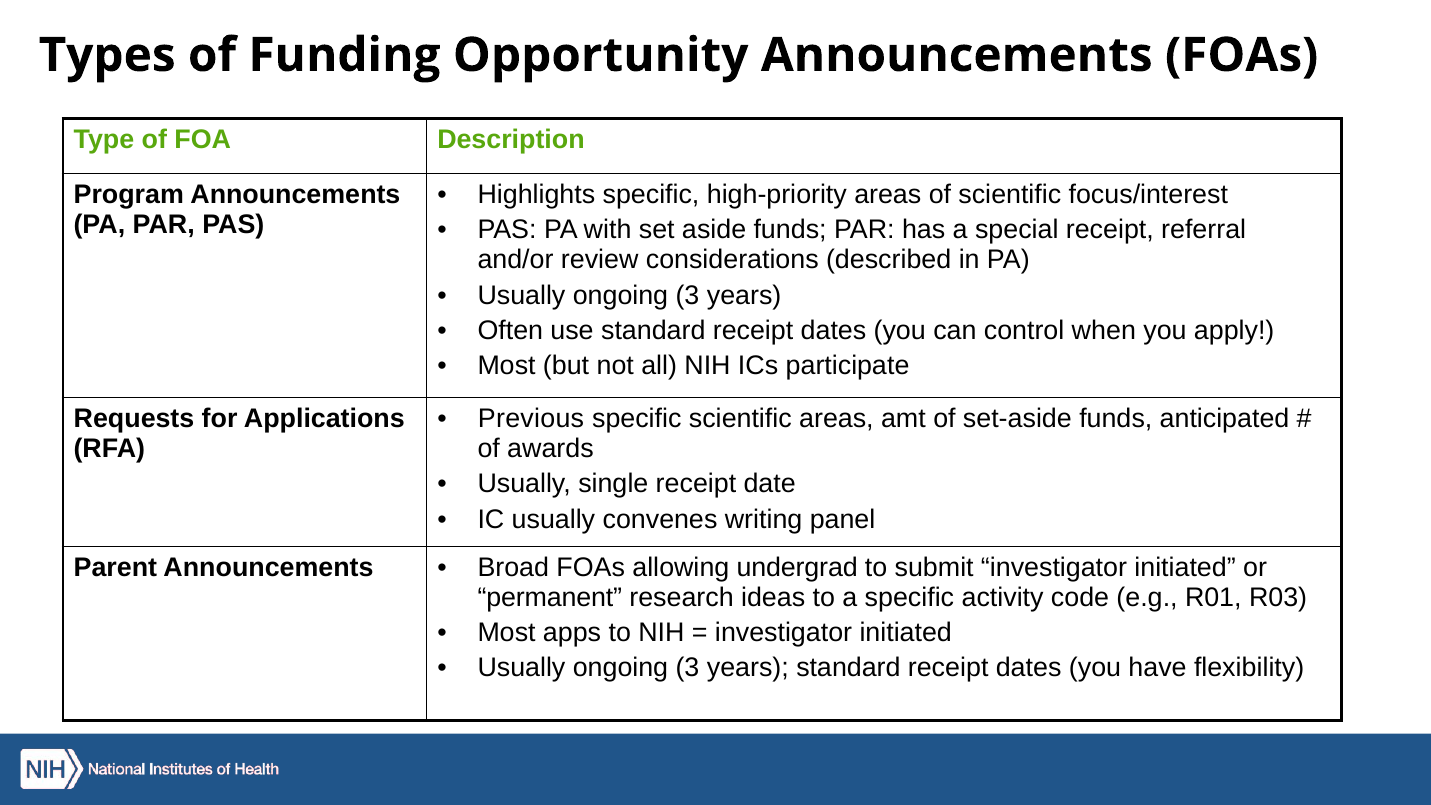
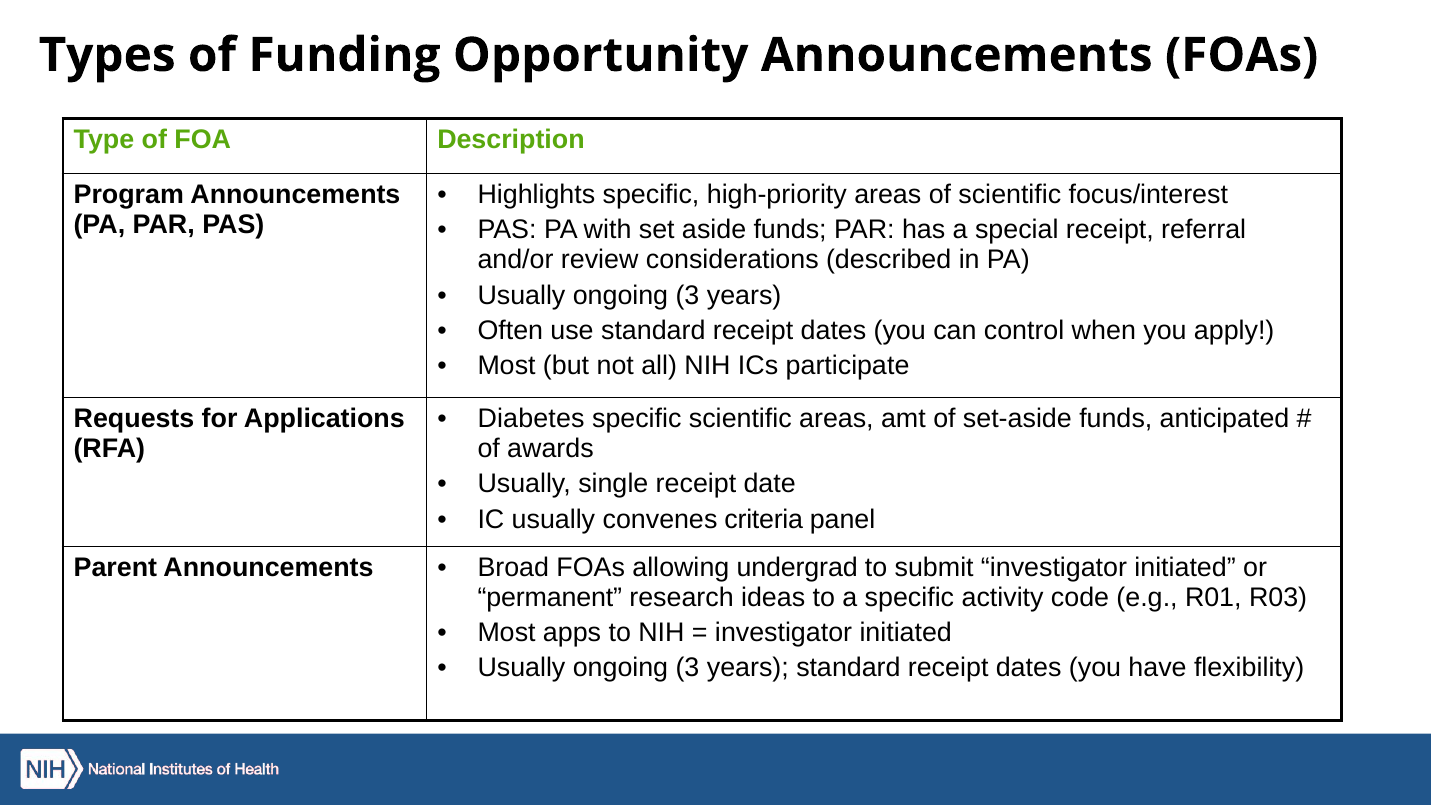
Previous: Previous -> Diabetes (531, 418)
writing: writing -> criteria (764, 519)
